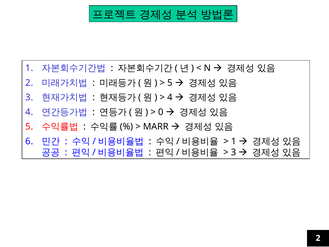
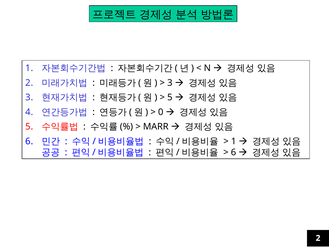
5: 5 -> 3 (170, 83)
4: 4 -> 5 (170, 97)
3: 3 -> 6 (233, 152)
